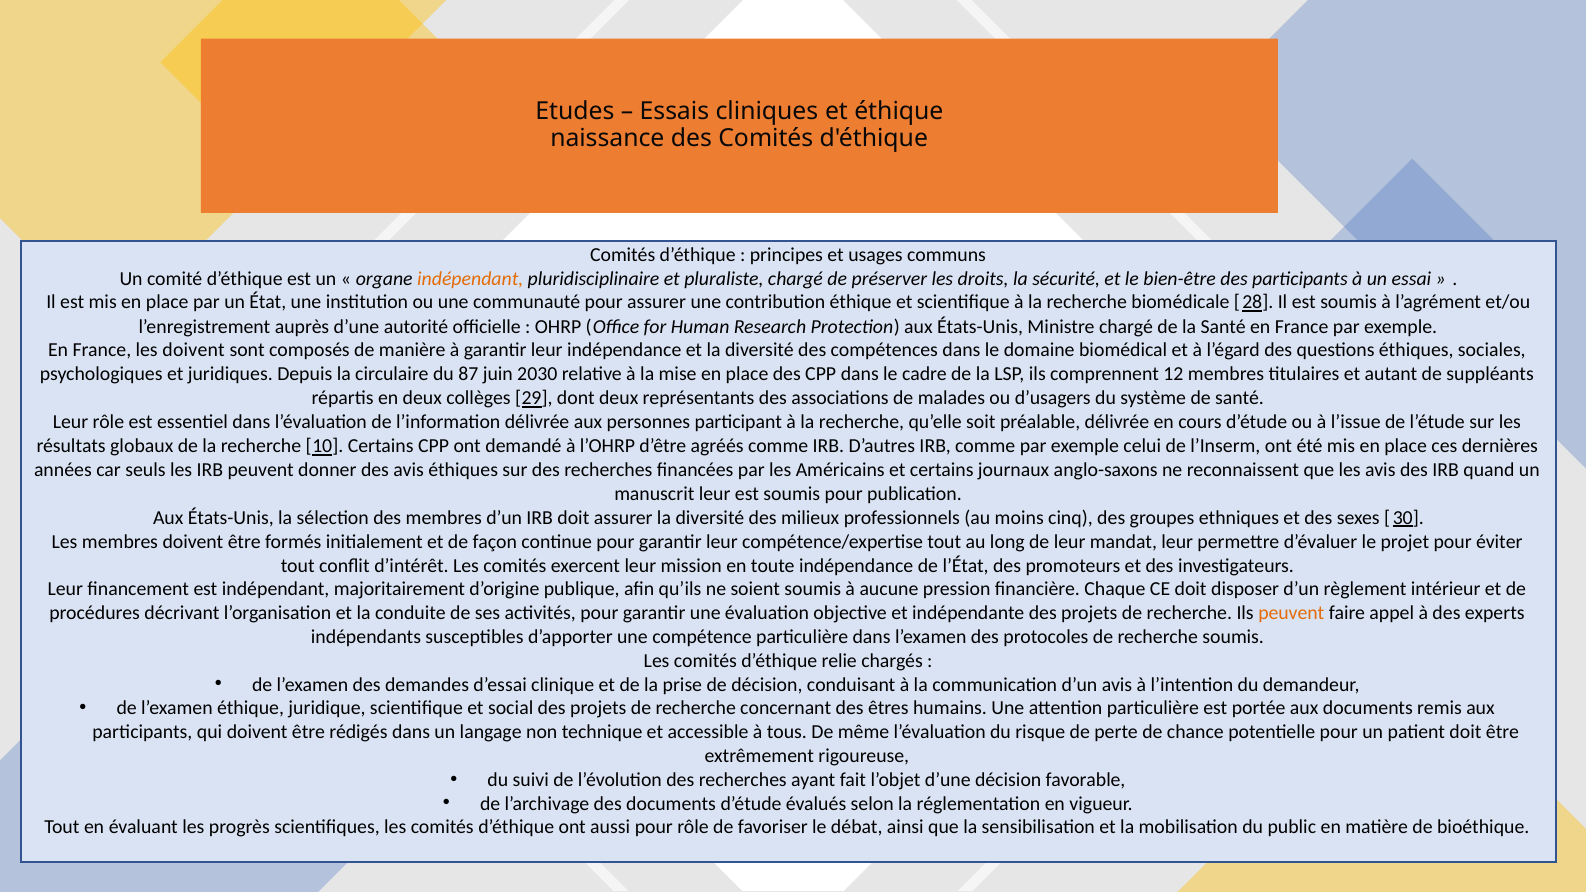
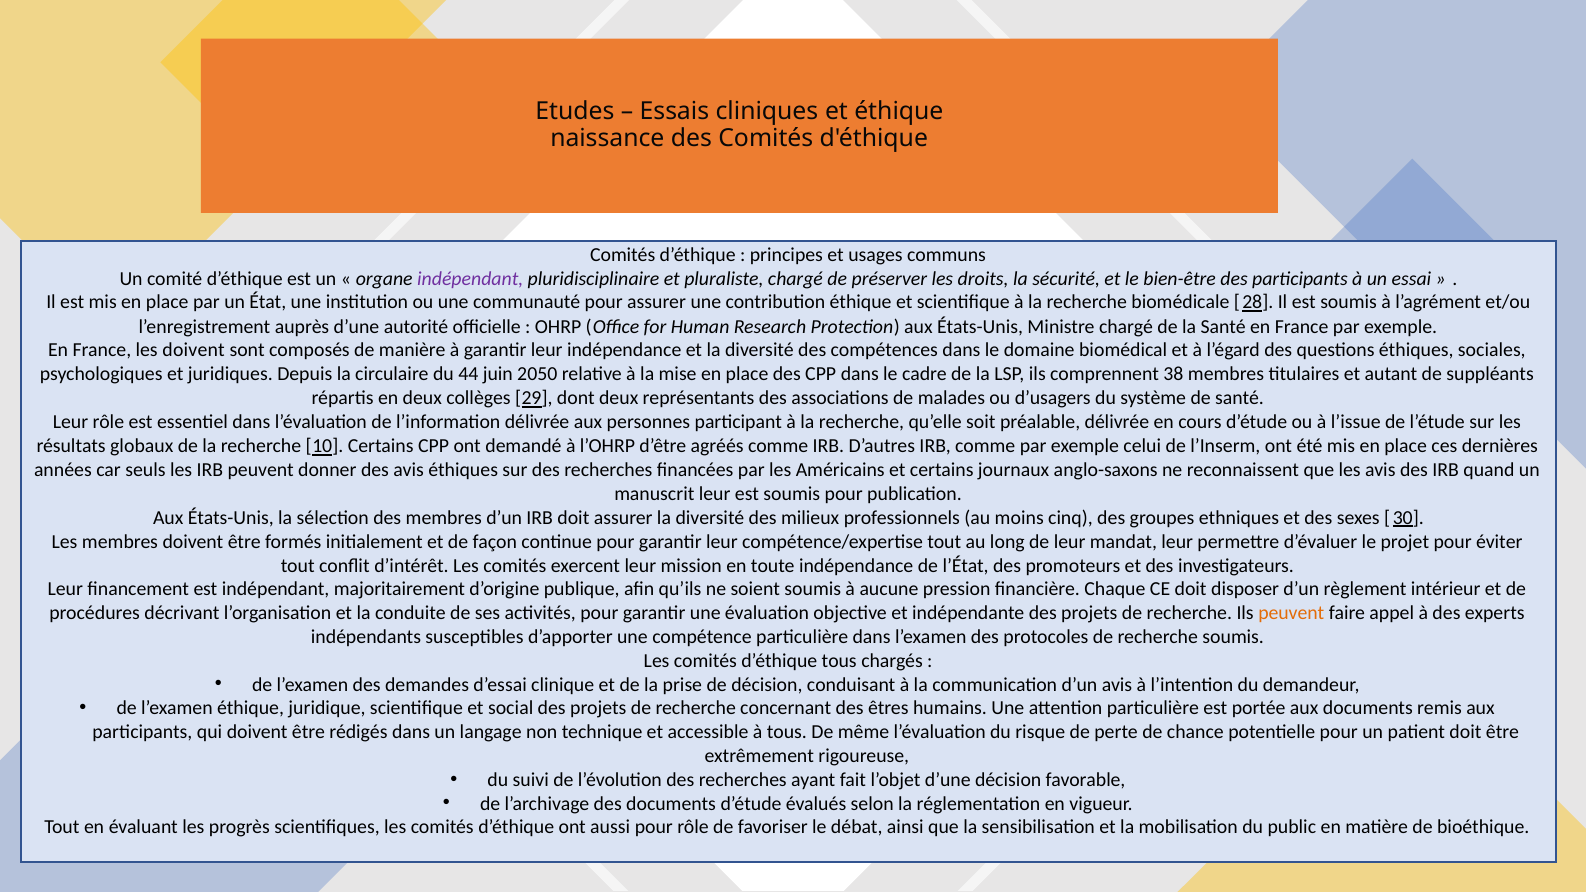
indépendant colour: orange -> purple (470, 279)
87: 87 -> 44 (468, 374)
2030: 2030 -> 2050 (537, 374)
12: 12 -> 38 (1173, 374)
d’éthique relie: relie -> tous (839, 661)
